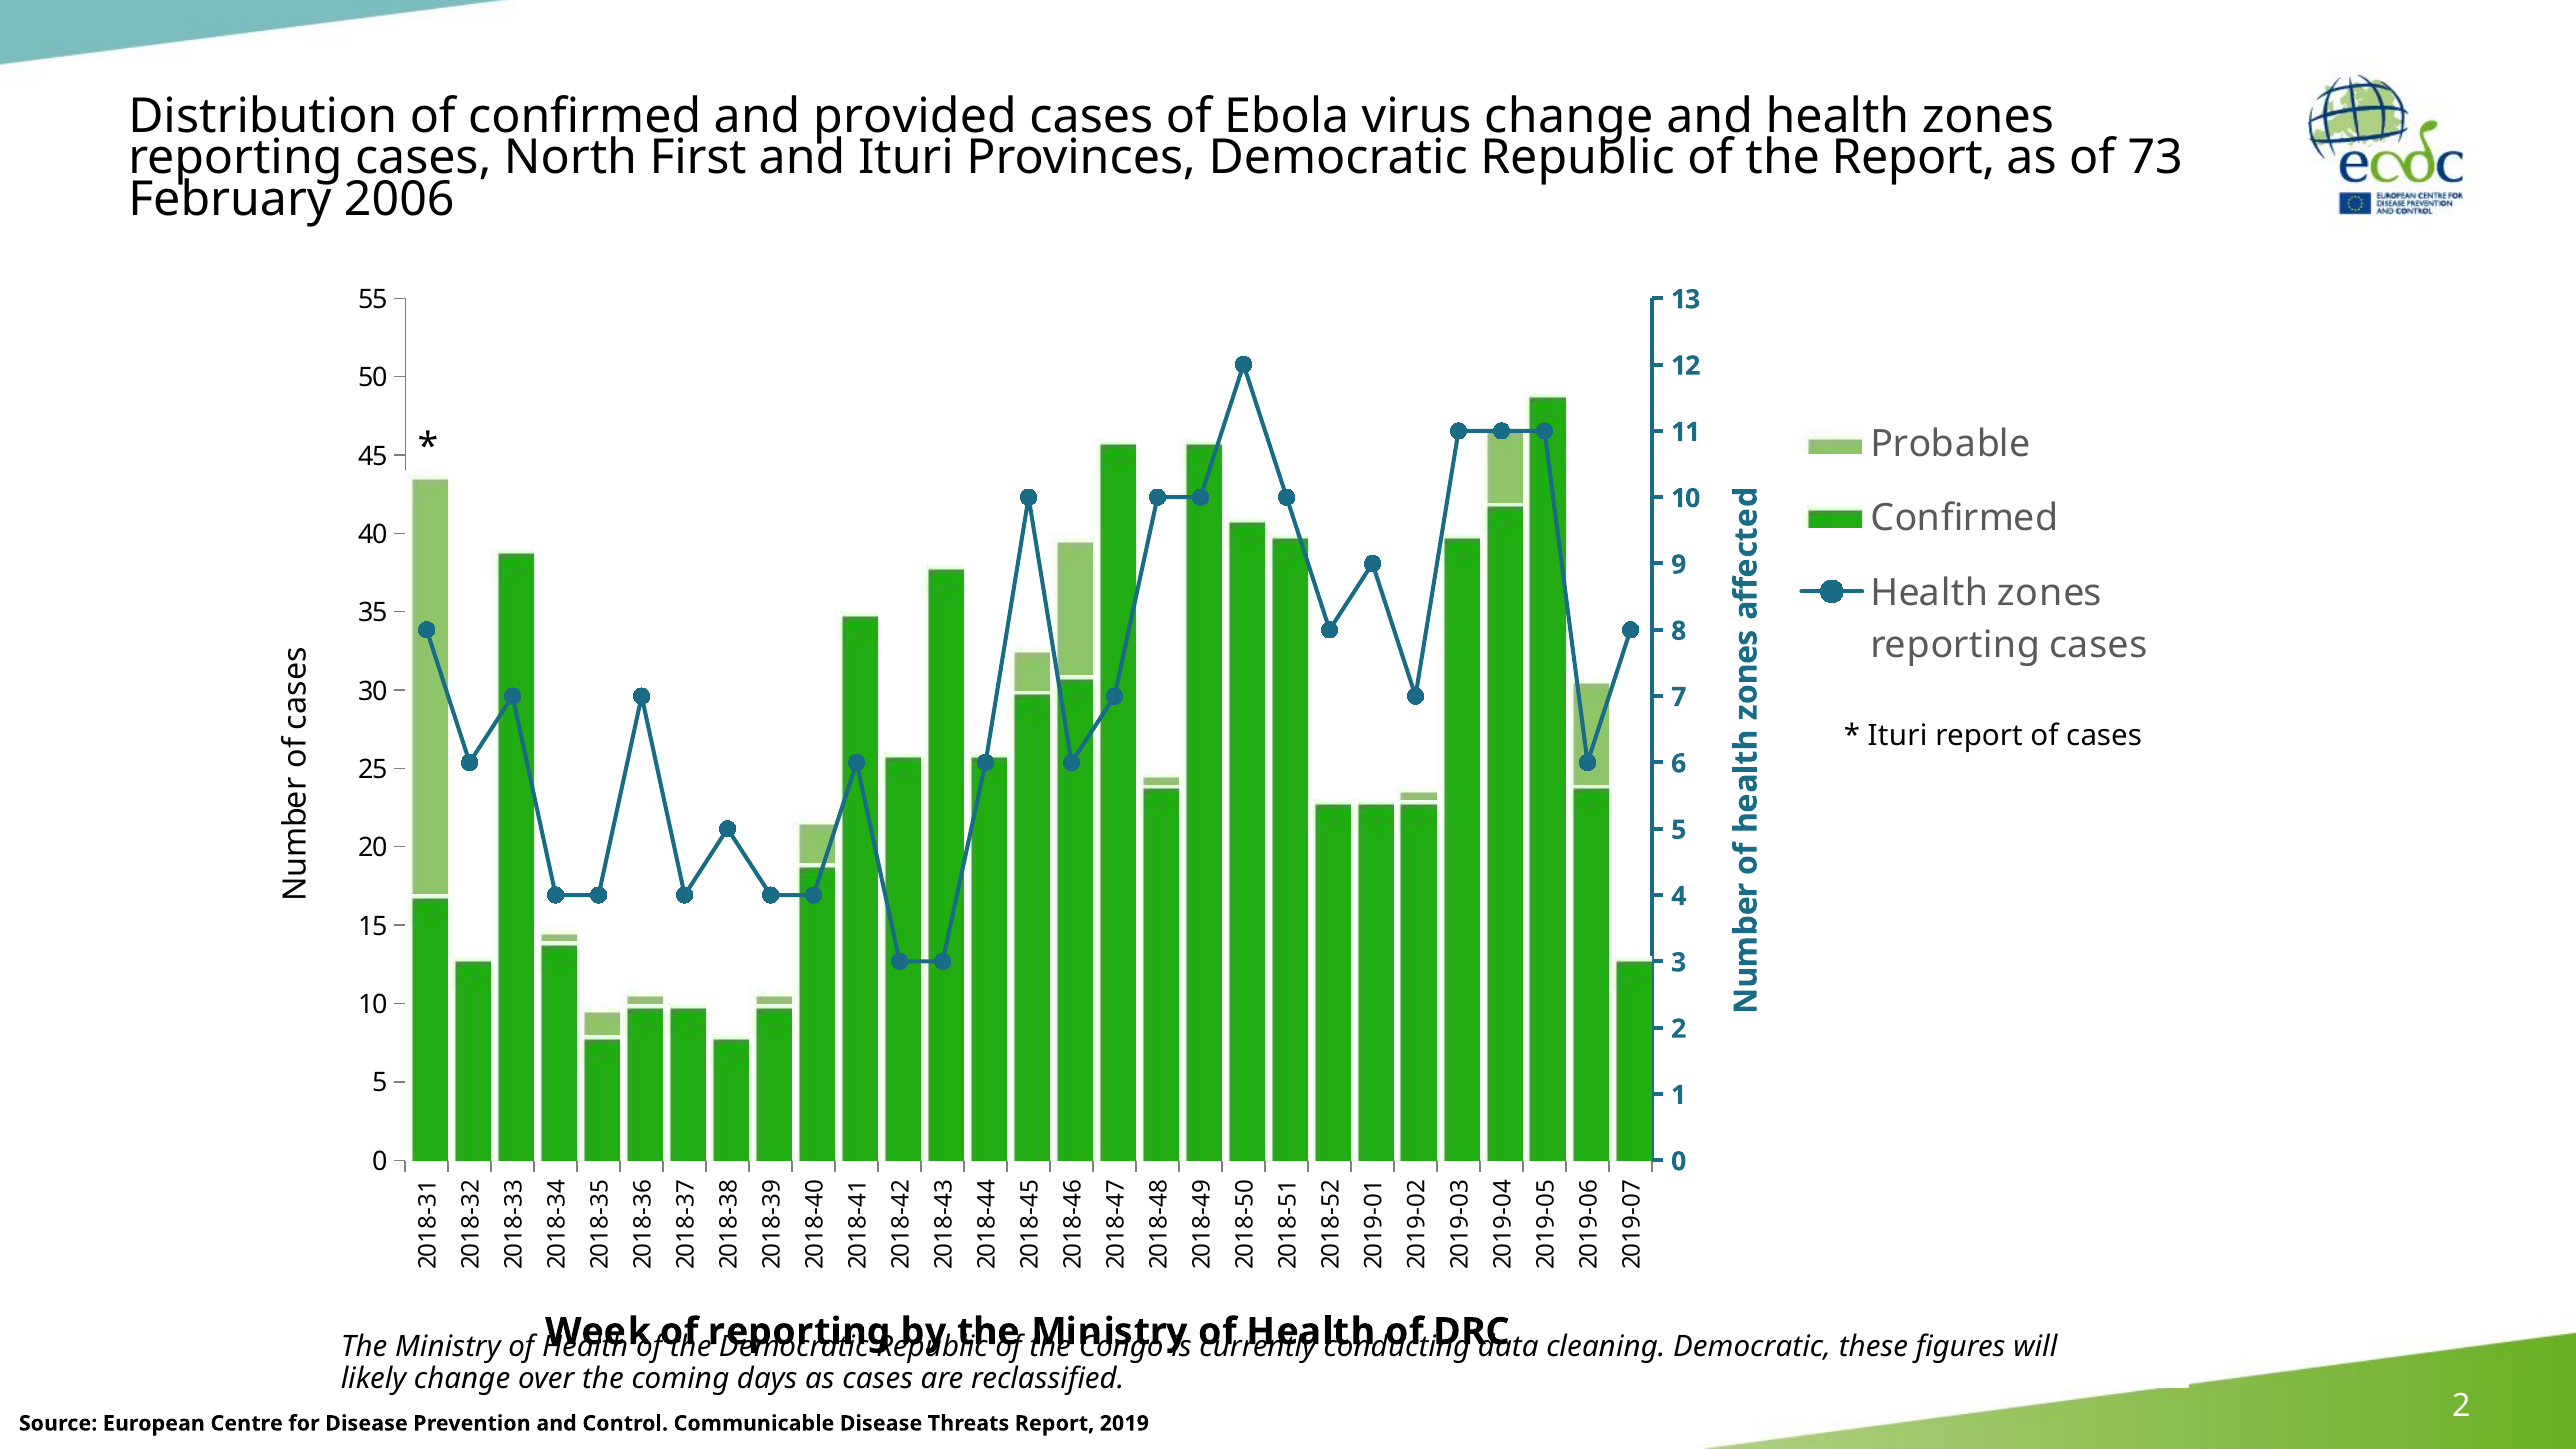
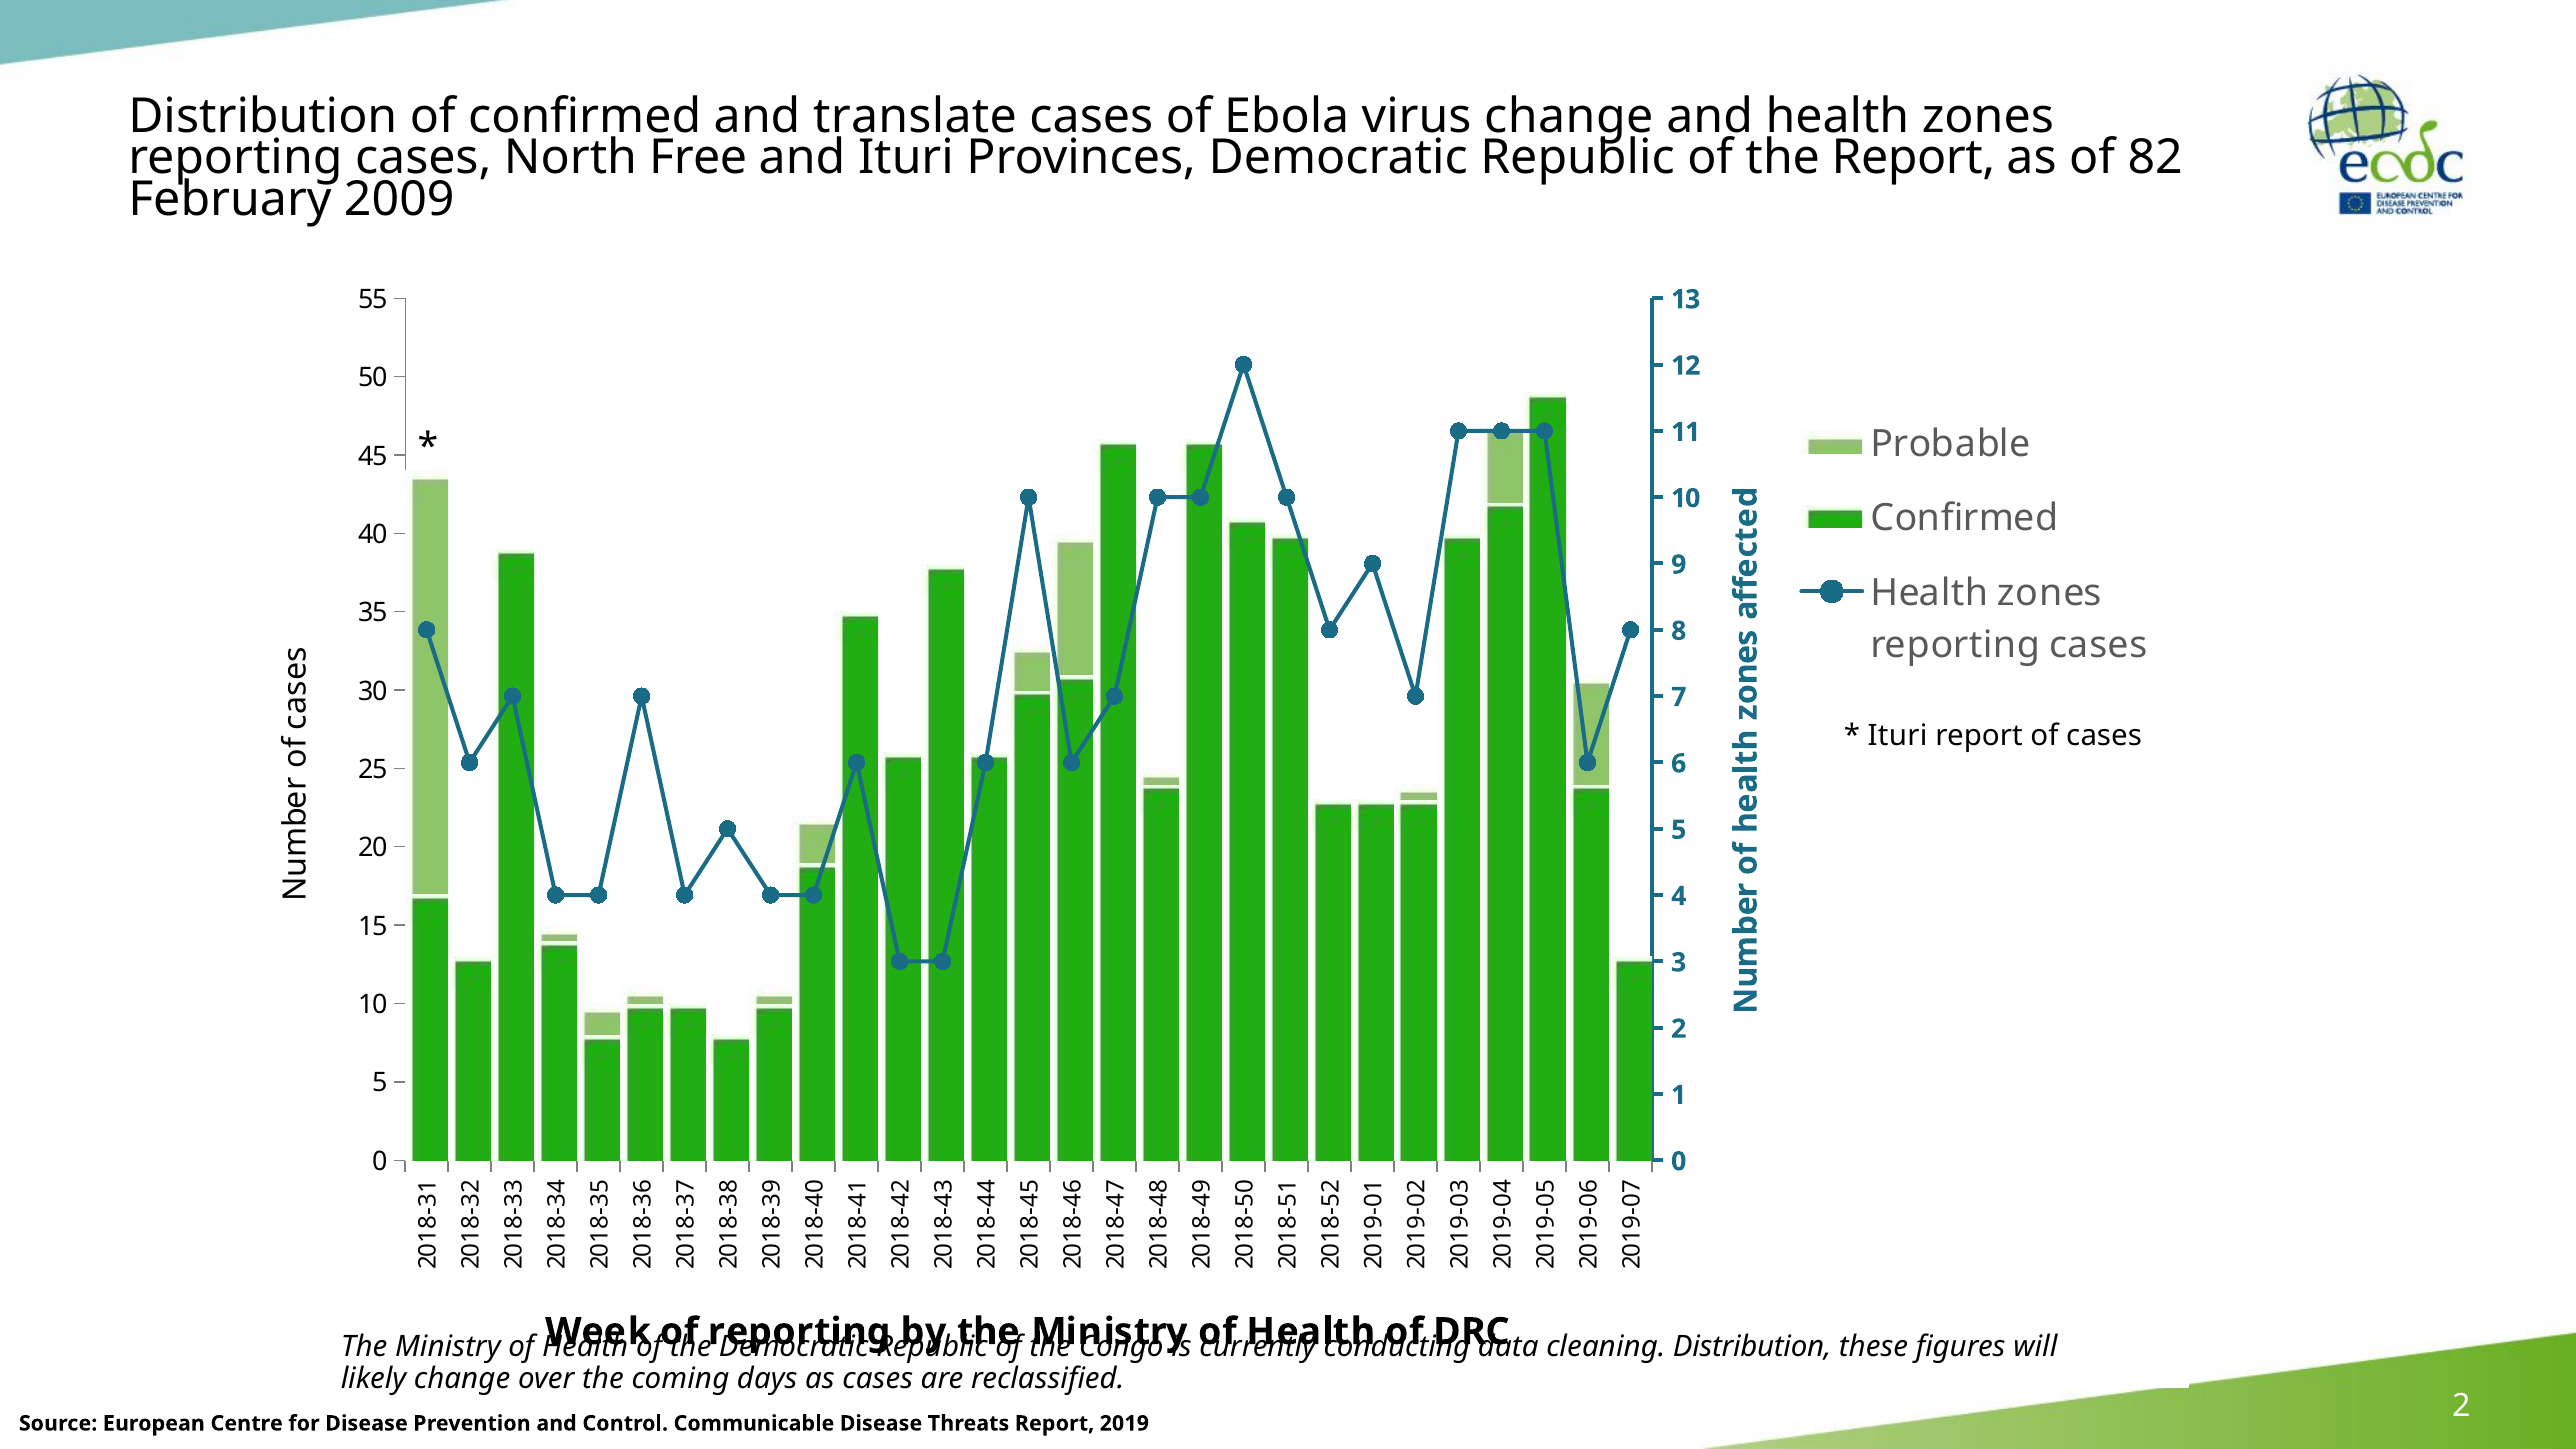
provided: provided -> translate (915, 116)
First: First -> Free (698, 158)
73: 73 -> 82 (2155, 158)
2006: 2006 -> 2009 (399, 200)
cleaning Democratic: Democratic -> Distribution (1752, 1347)
